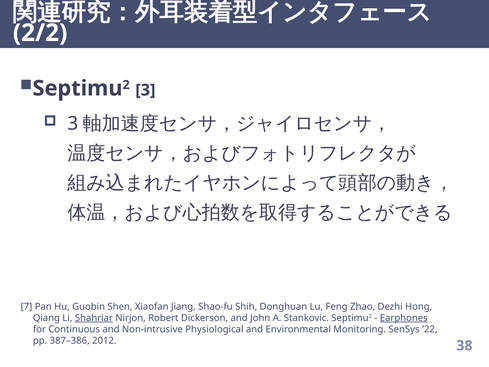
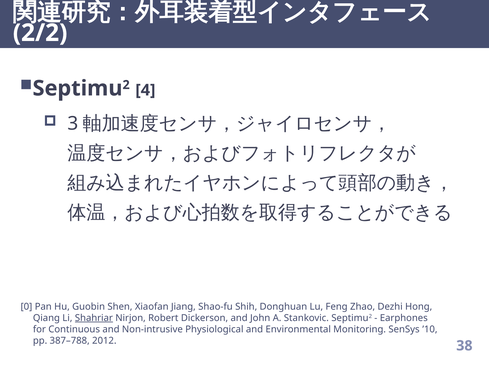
3: 3 -> 4 (145, 90)
7: 7 -> 0 (26, 306)
Earphones underline: present -> none (404, 318)
’22: ’22 -> ’10 (430, 329)
387–386: 387–386 -> 387–788 (70, 341)
